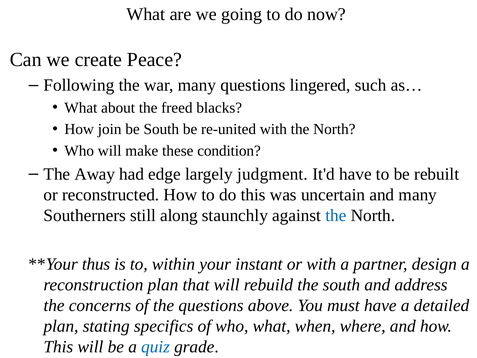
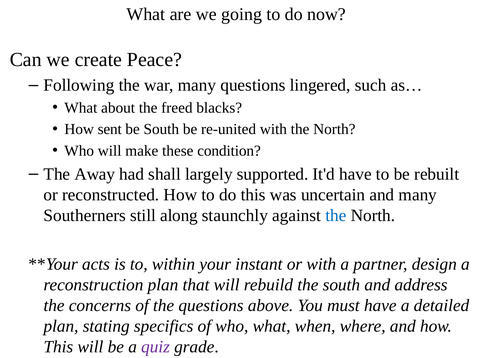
join: join -> sent (110, 129)
edge: edge -> shall (165, 174)
judgment: judgment -> supported (273, 174)
thus: thus -> acts (96, 264)
quiz colour: blue -> purple (156, 347)
